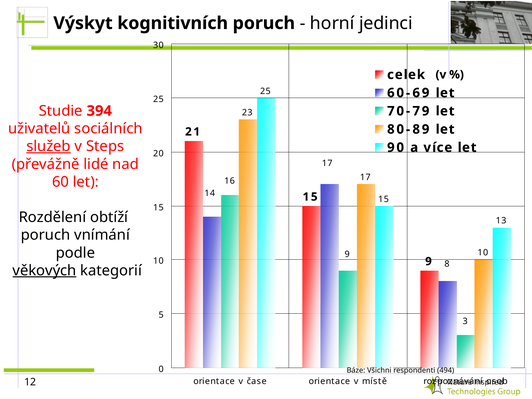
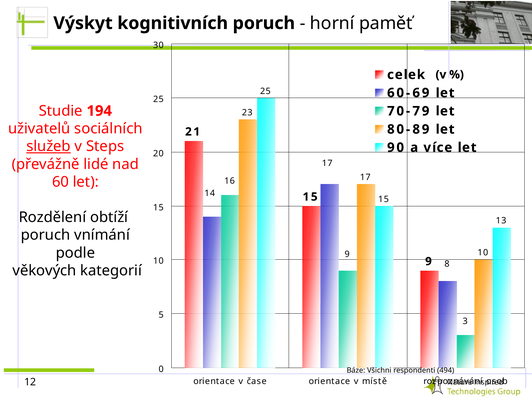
jedinci: jedinci -> paměť (386, 23)
394: 394 -> 194 (99, 111)
věkových underline: present -> none (45, 271)
